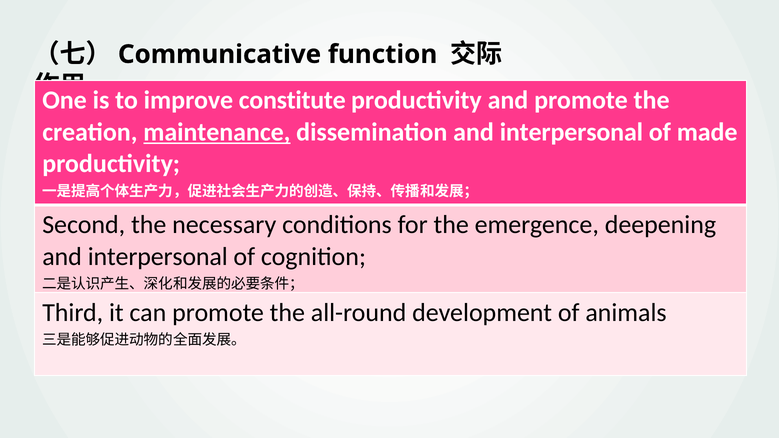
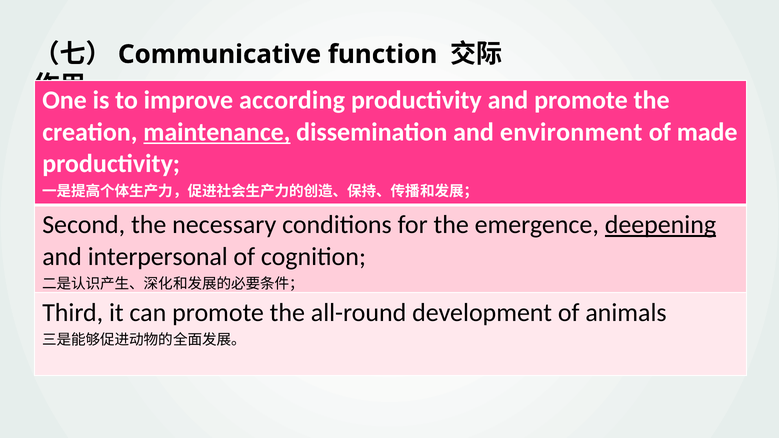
constitute: constitute -> according (292, 100)
dissemination and interpersonal: interpersonal -> environment (571, 132)
deepening underline: none -> present (660, 225)
